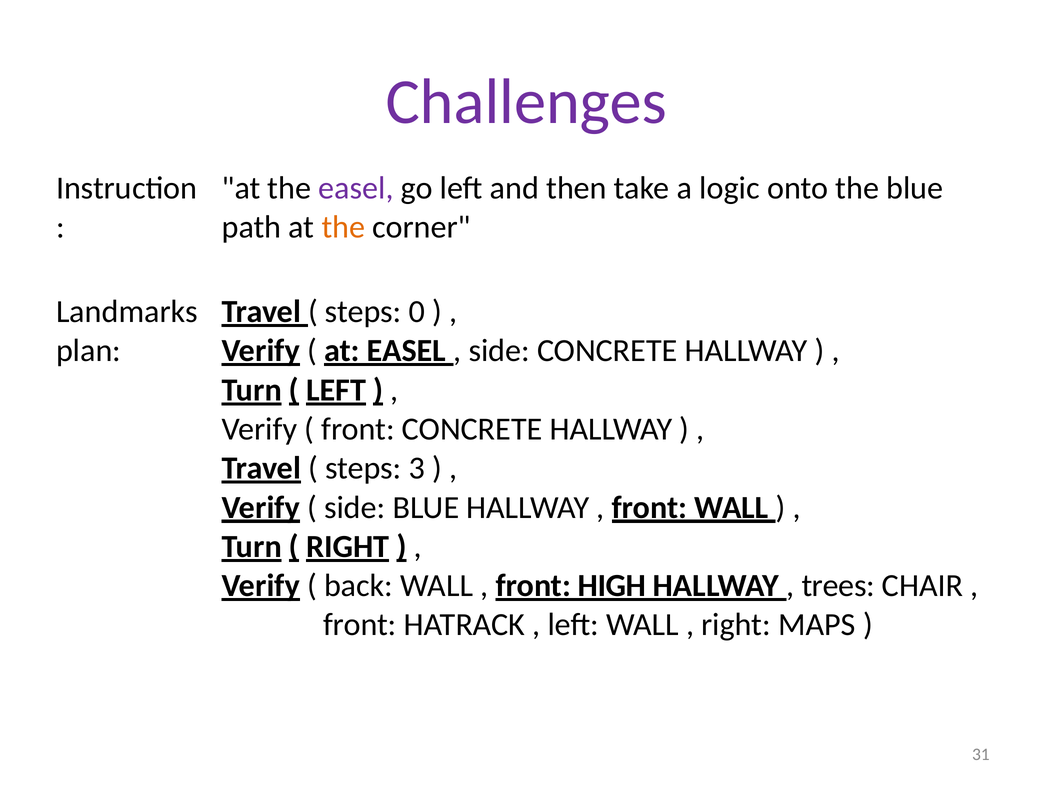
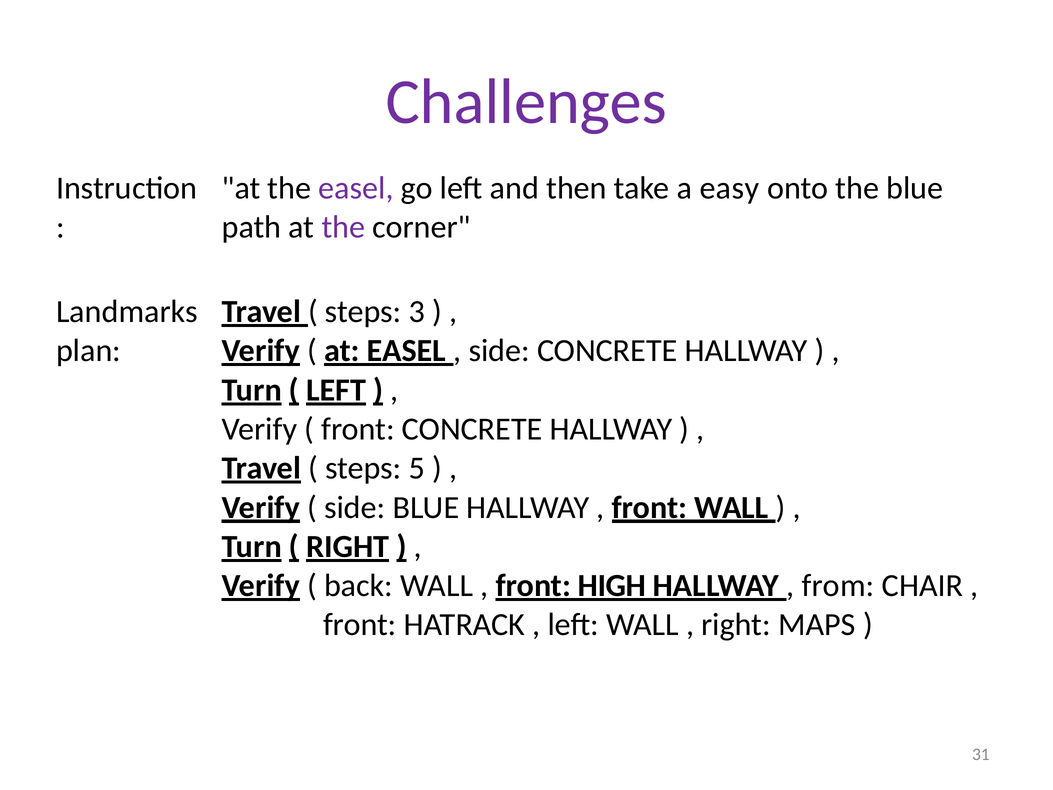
logic: logic -> easy (729, 188)
the colour: orange -> purple (343, 227)
0: 0 -> 3 (417, 312)
3: 3 -> 5 (417, 468)
trees: trees -> from (838, 585)
